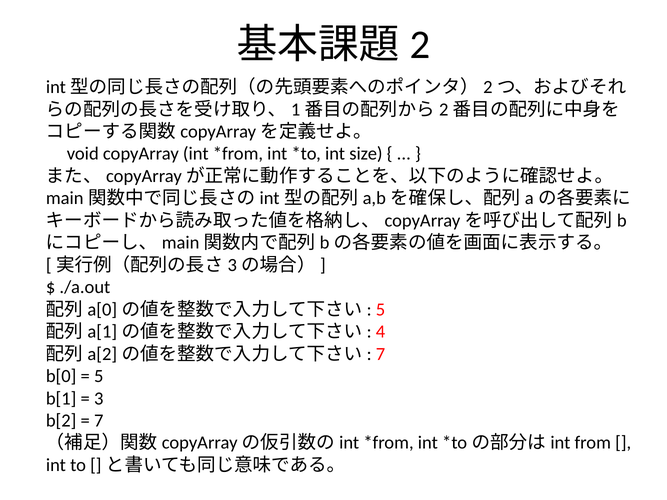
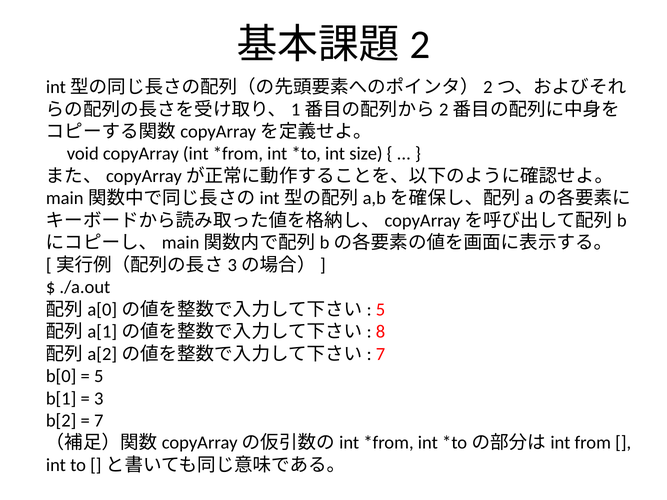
4: 4 -> 8 (381, 332)
